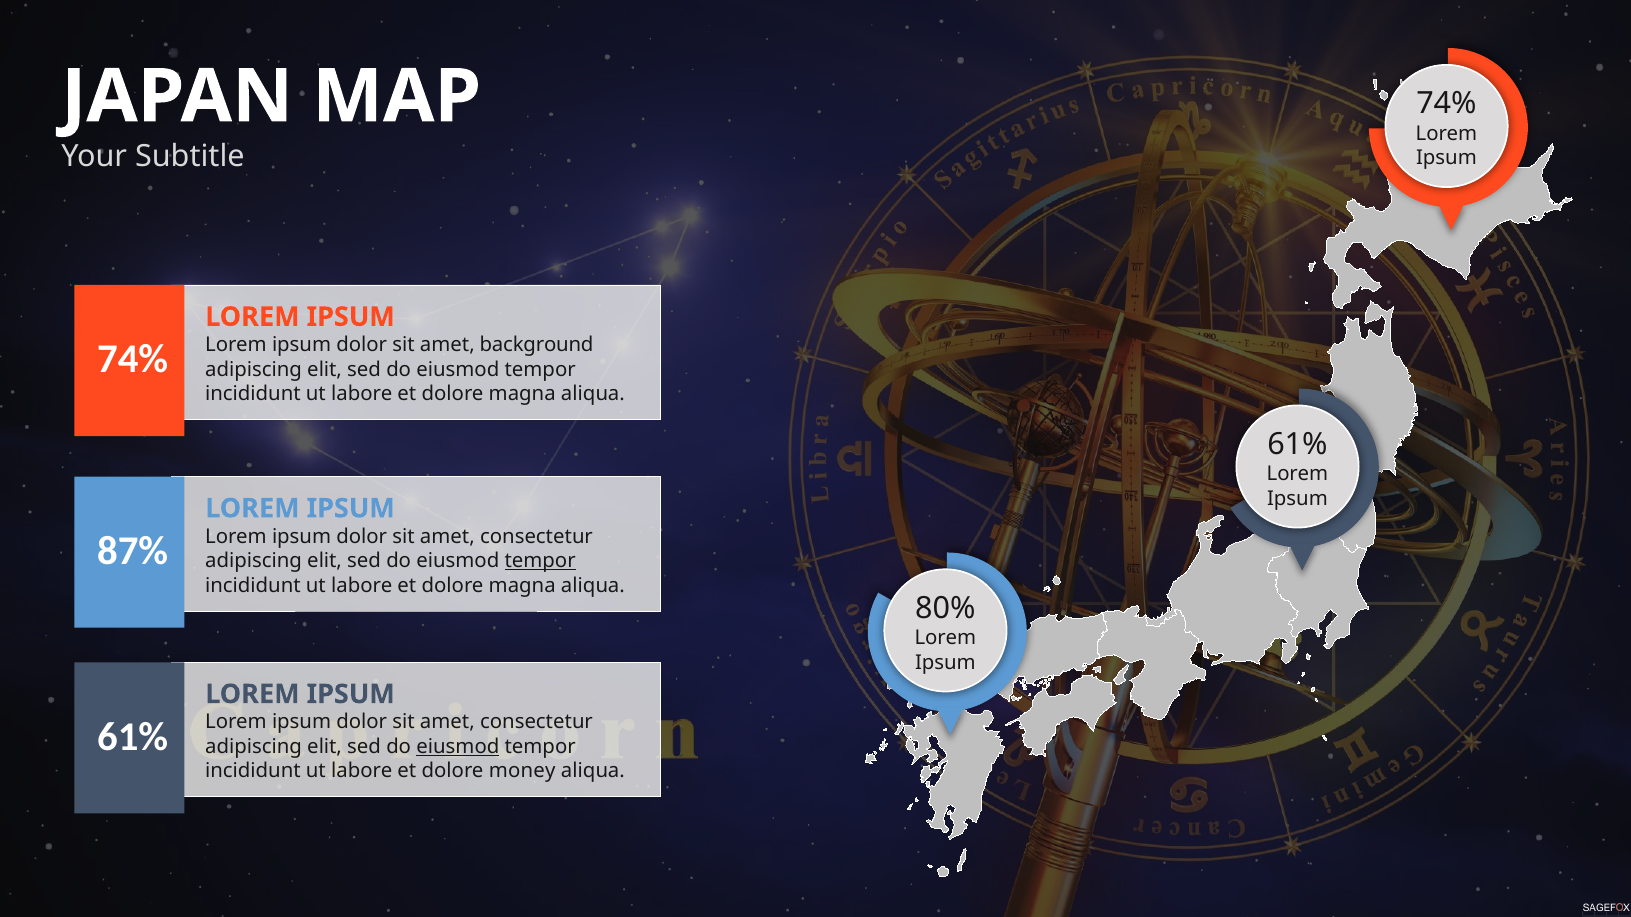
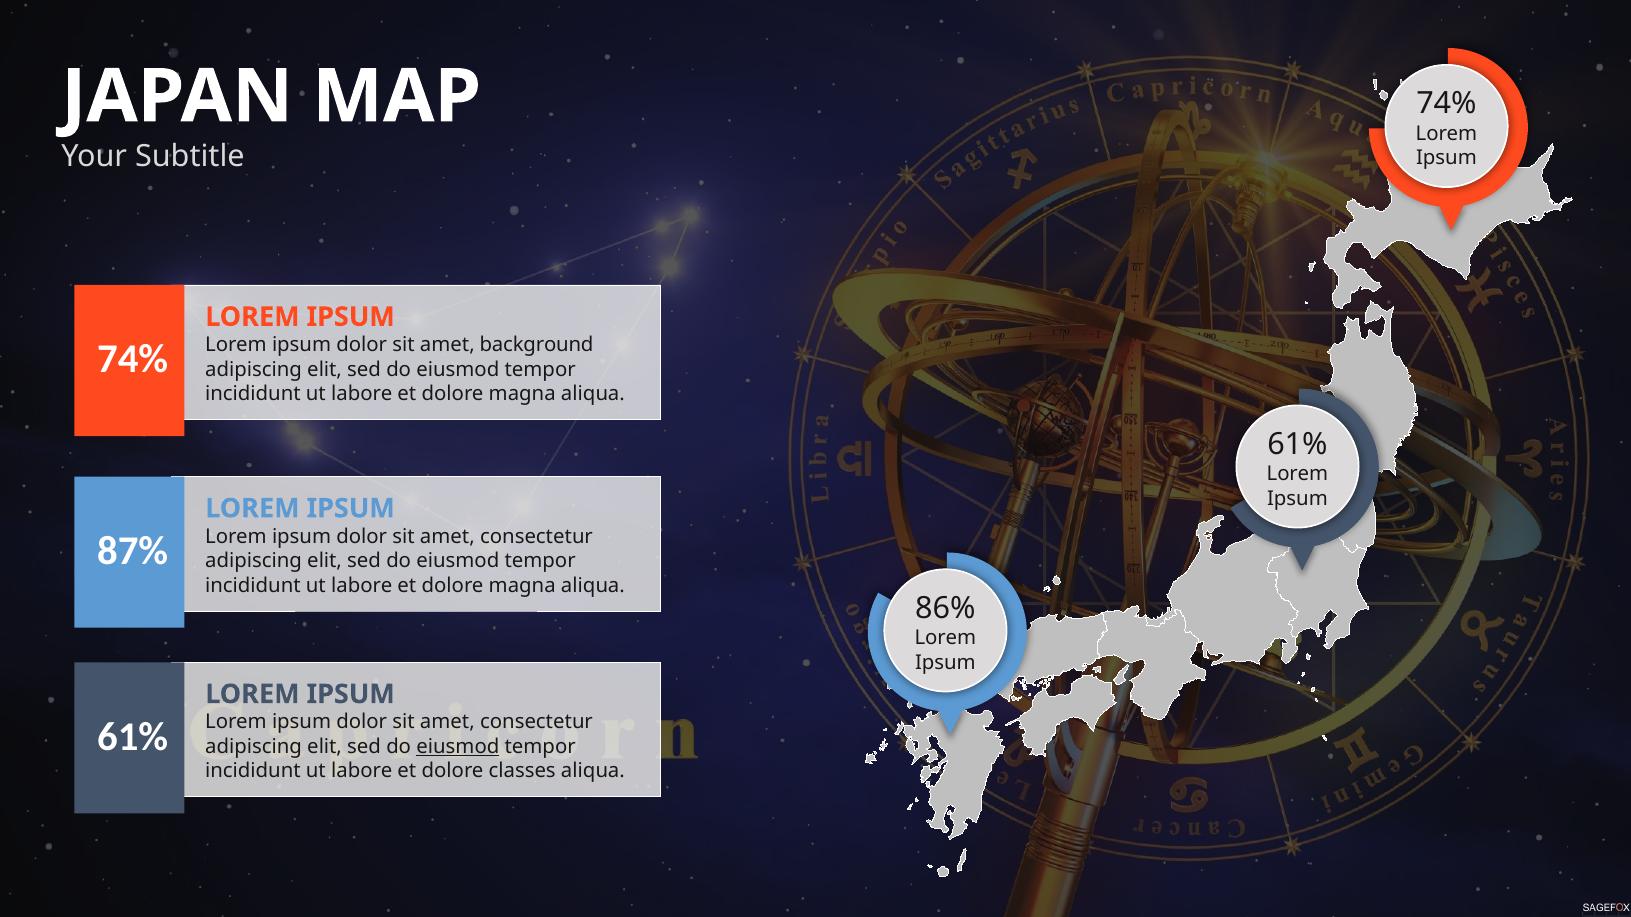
tempor underline: present -> none (540, 561)
80%: 80% -> 86% (945, 608)
money: money -> classes (522, 771)
